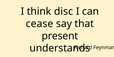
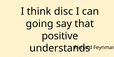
cease: cease -> going (40, 24)
present: present -> positive (60, 36)
